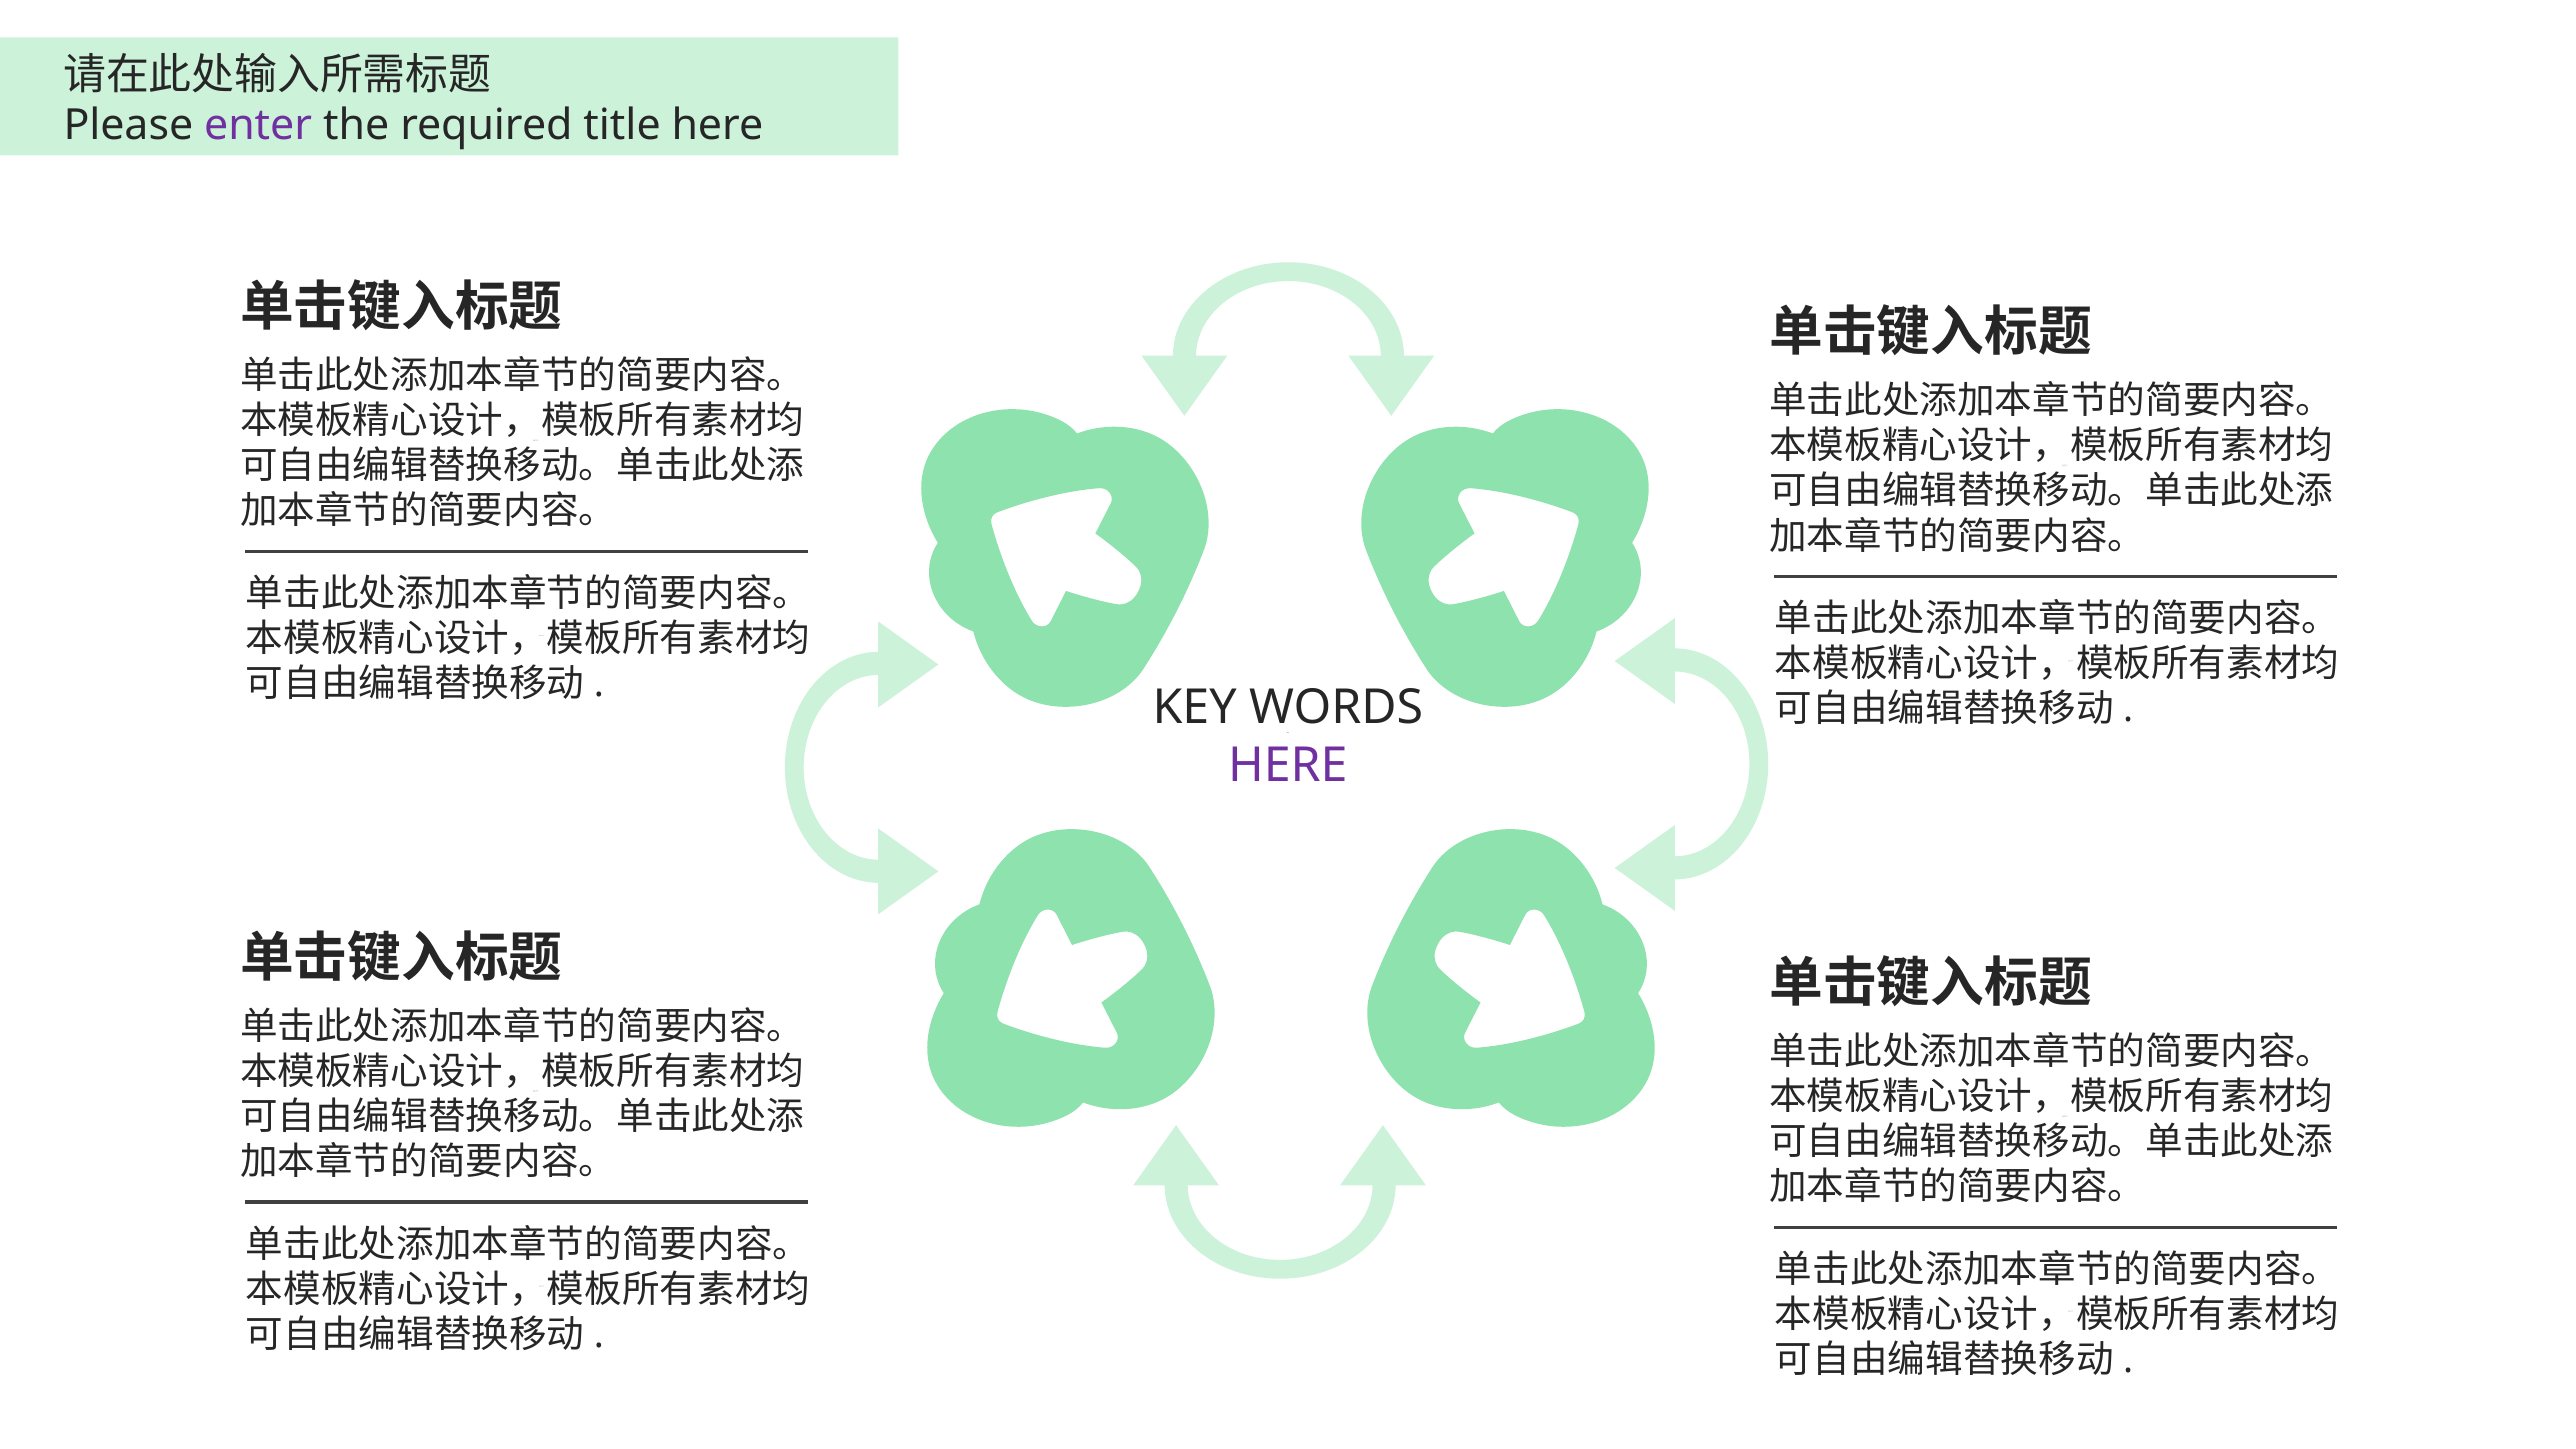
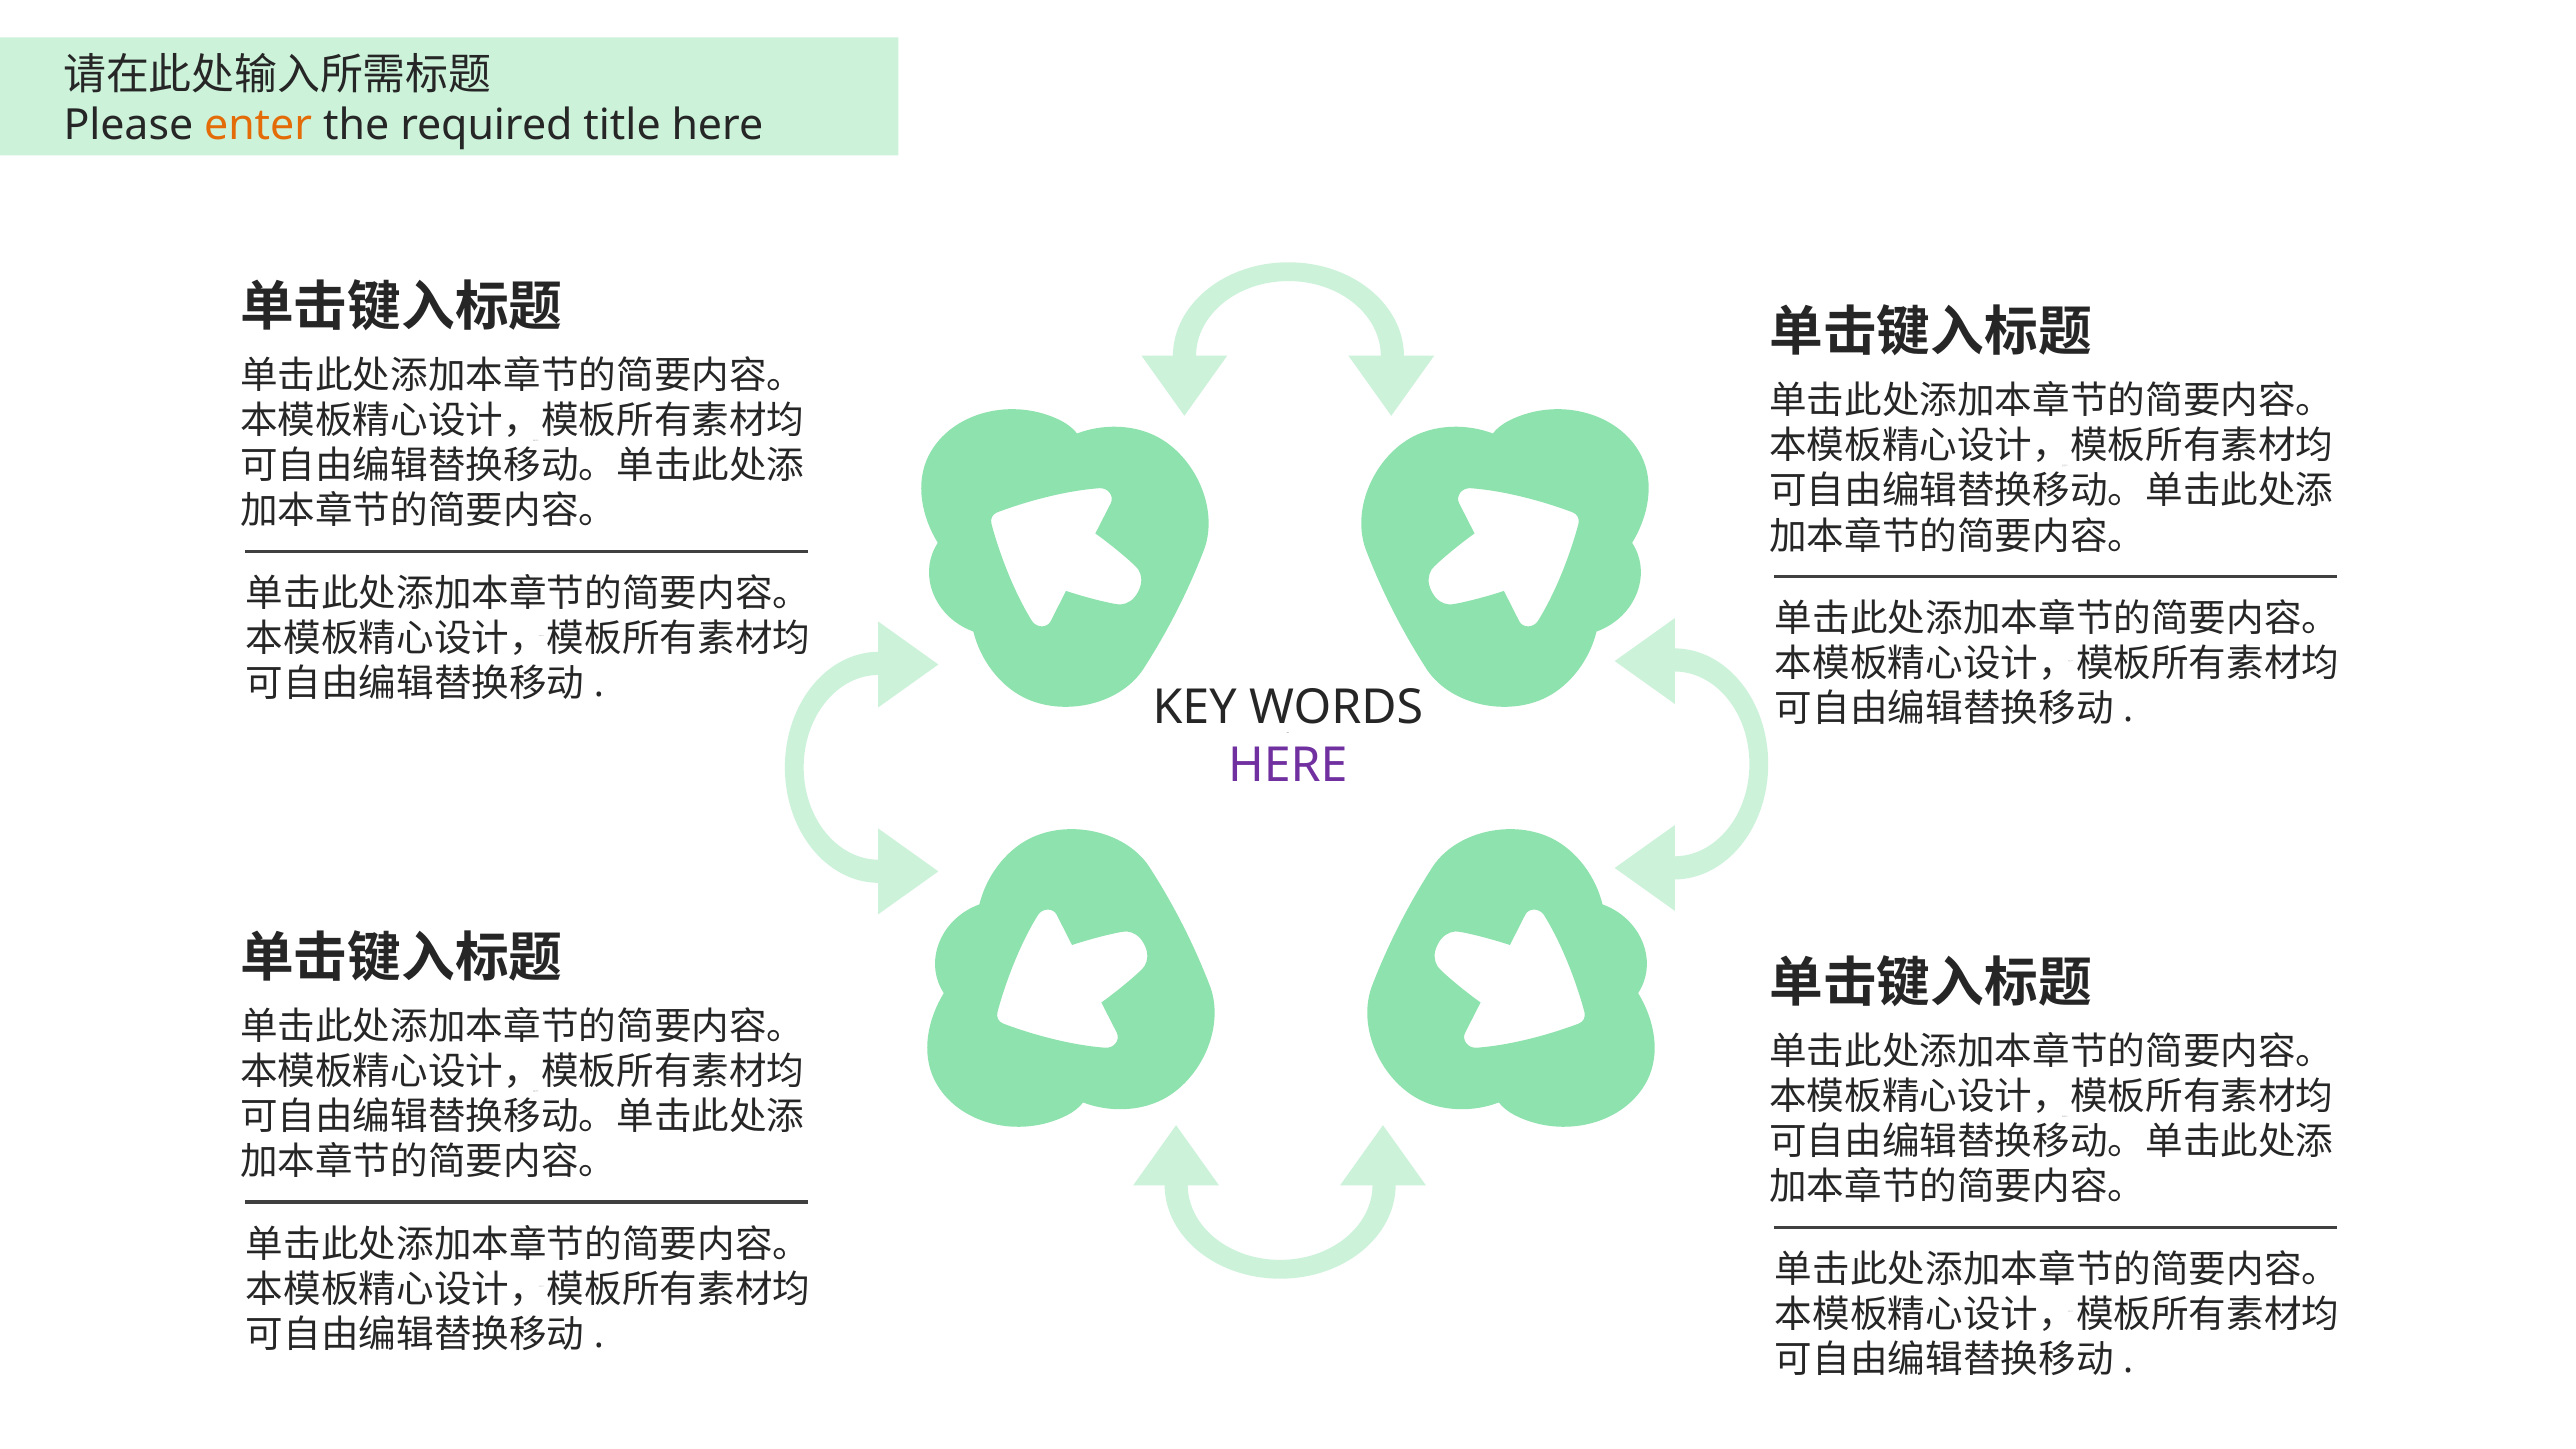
enter colour: purple -> orange (258, 126)
